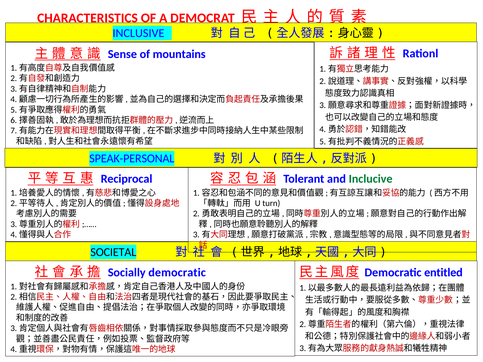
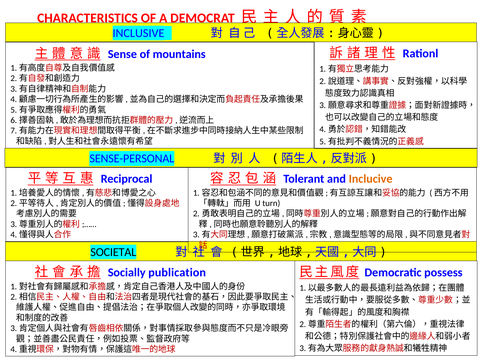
SPEAK-PERSONAL: SPEAK-PERSONAL -> SENSE-PERSONAL (132, 159)
Inclucive colour: green -> orange (371, 179)
entitled: entitled -> possess (443, 273)
democratic: democratic -> publication (177, 273)
